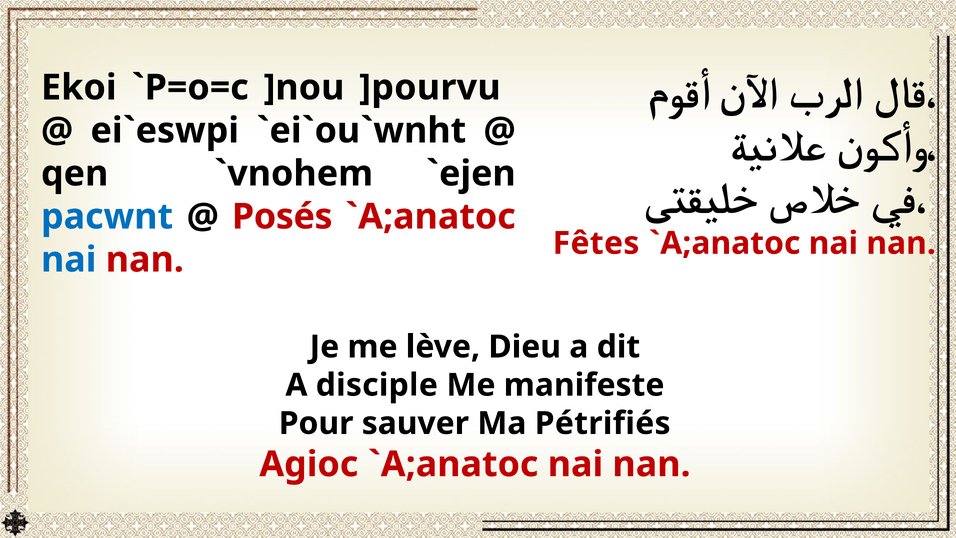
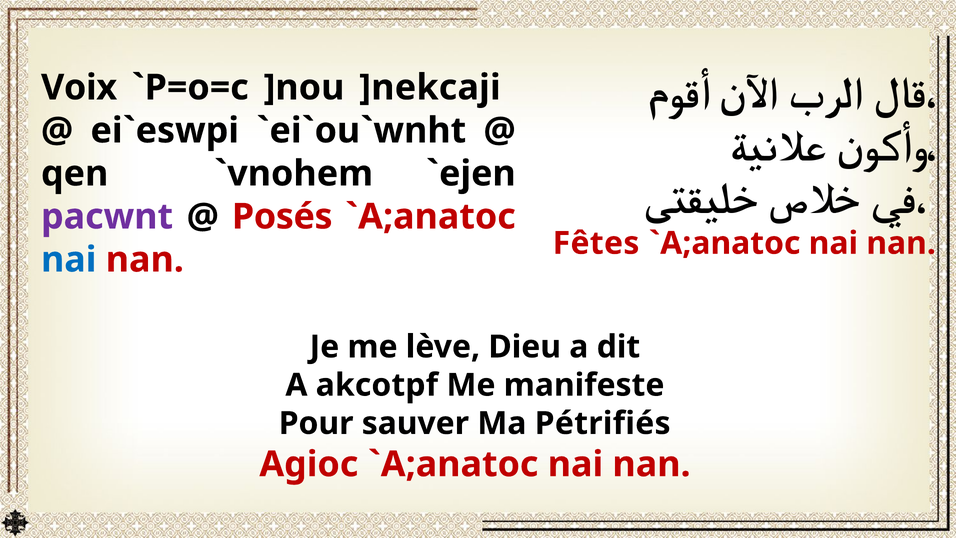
Ekoi: Ekoi -> Voix (79, 88)
]pourvu: ]pourvu -> ]nekcaji (430, 88)
pacwnt colour: blue -> purple (107, 217)
disciple: disciple -> akcotpf (377, 385)
